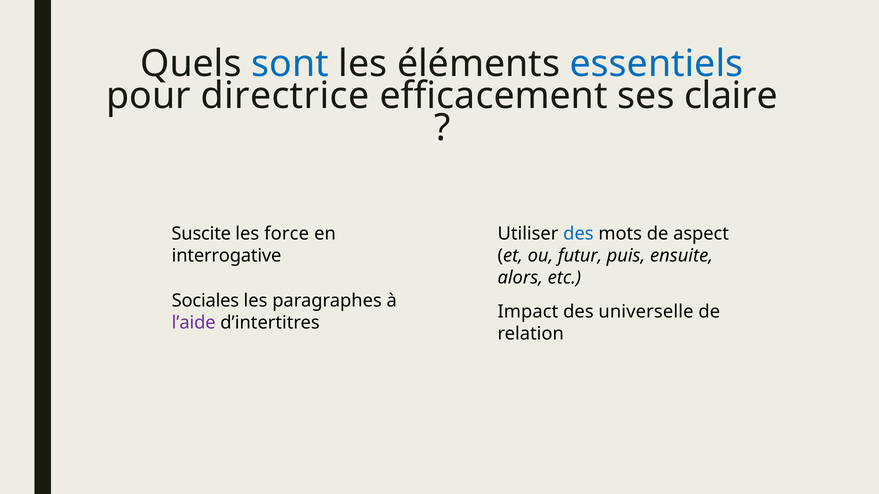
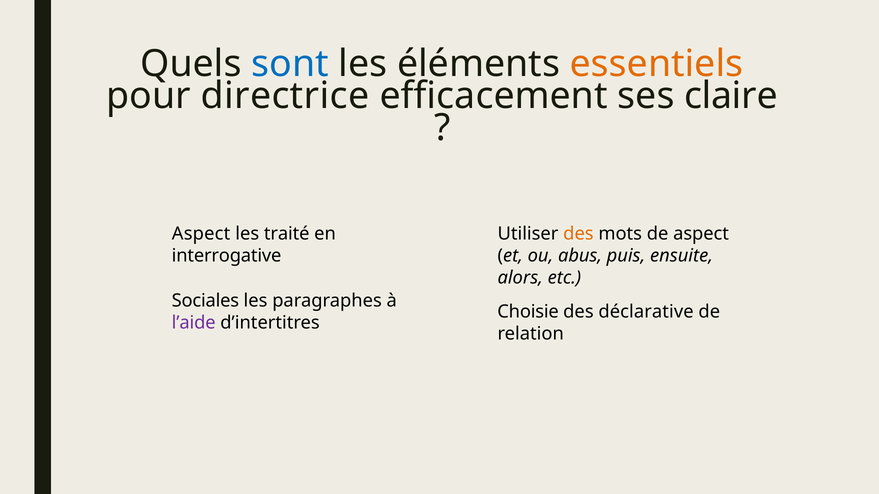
essentiels colour: blue -> orange (657, 64)
Suscite: Suscite -> Aspect (201, 234)
force: force -> traité (287, 234)
des colour: blue -> orange (578, 234)
futur: futur -> abus (580, 256)
Impact: Impact -> Choisie (528, 312)
universelle: universelle -> déclarative (646, 312)
